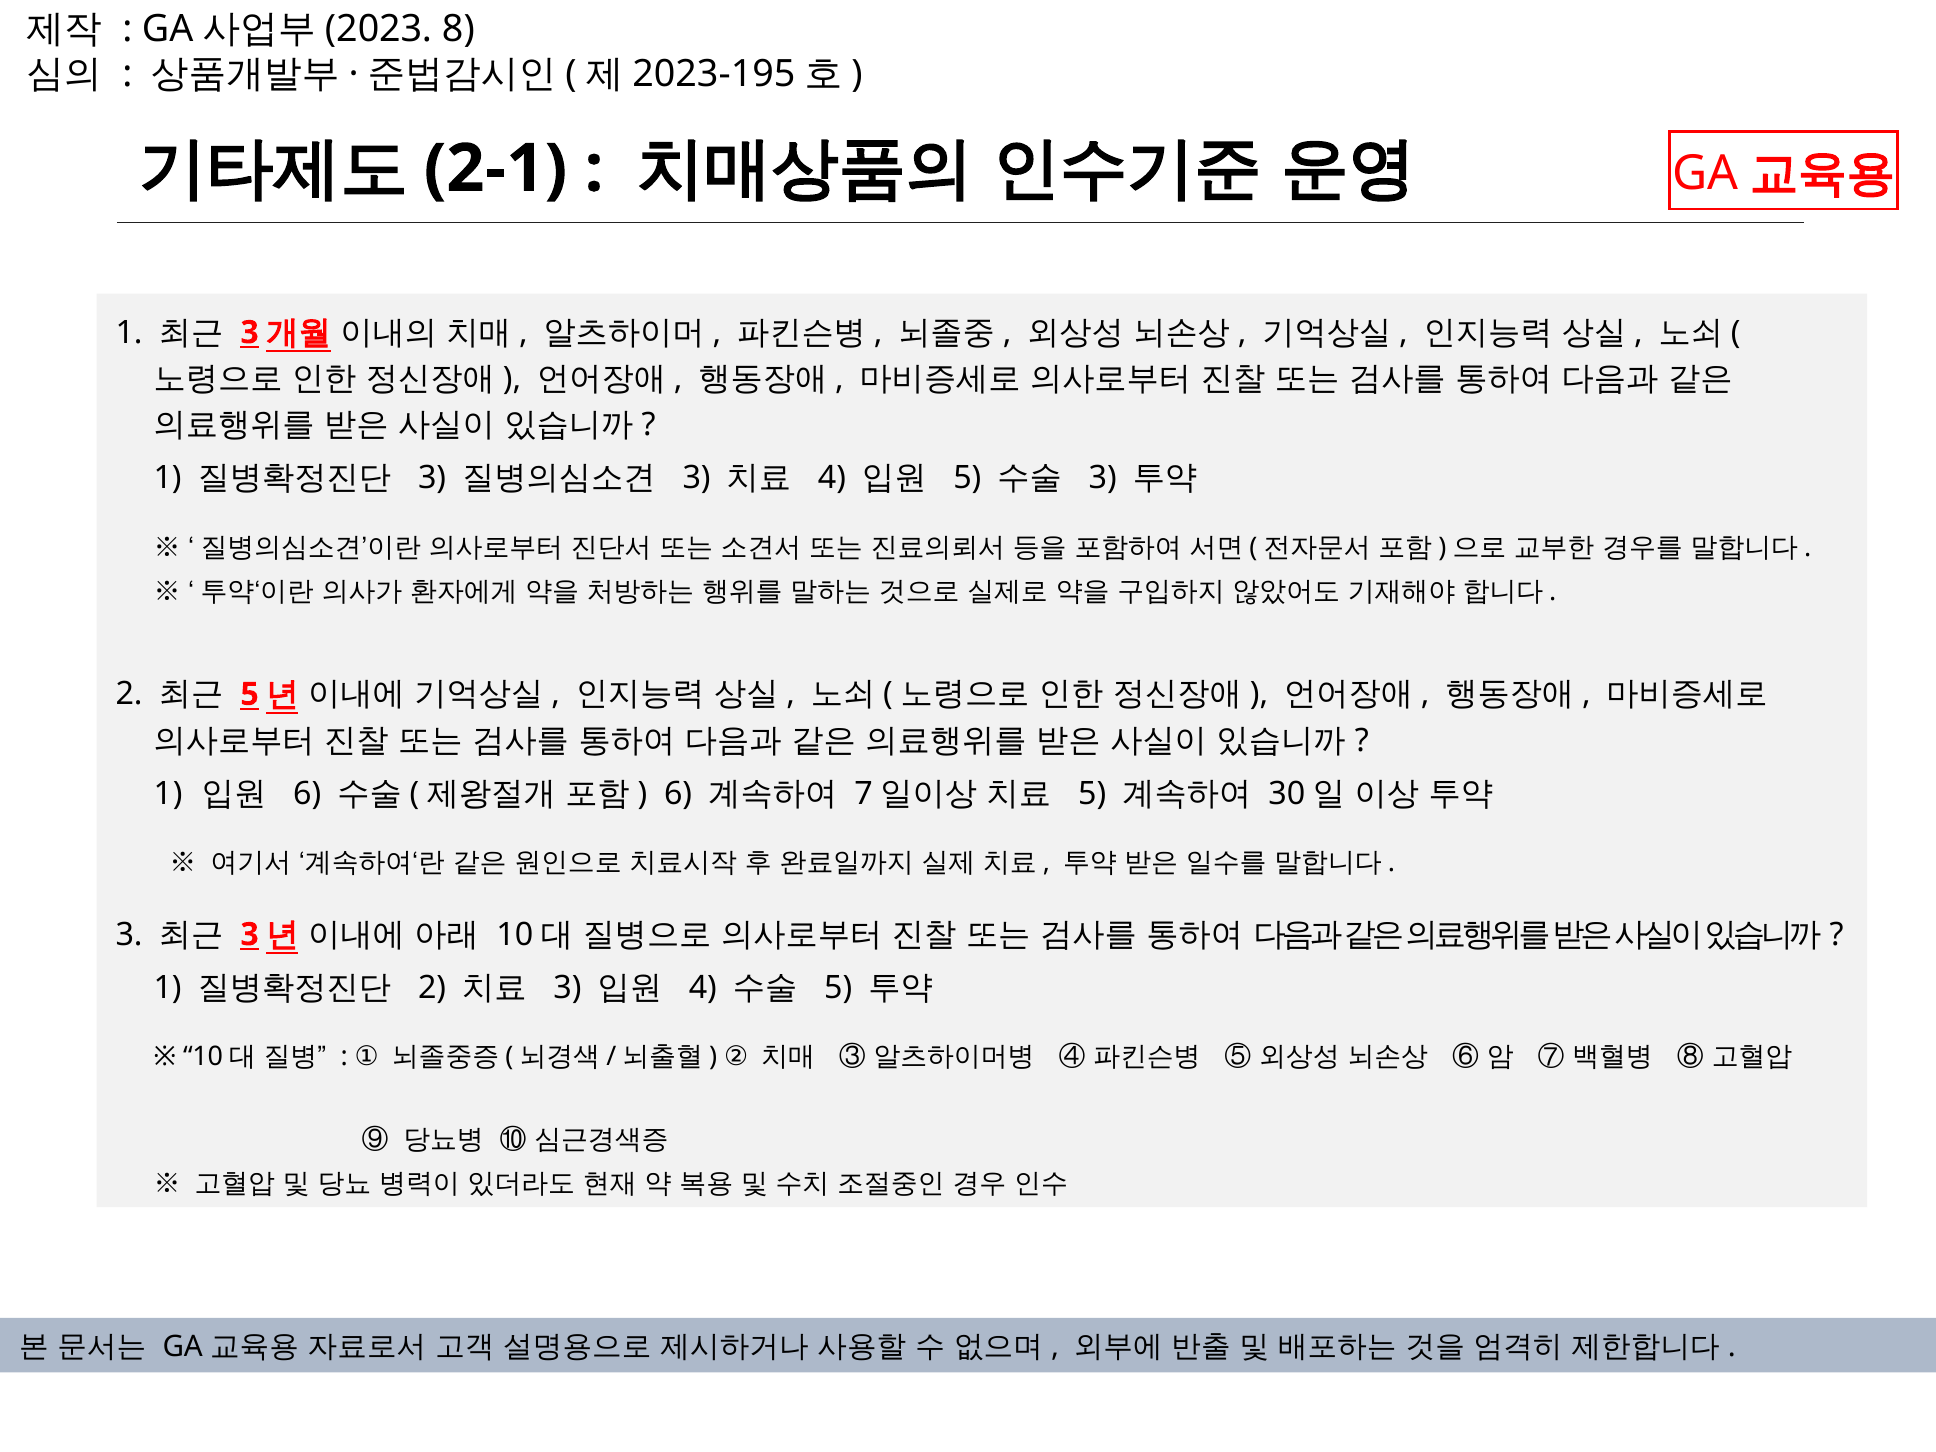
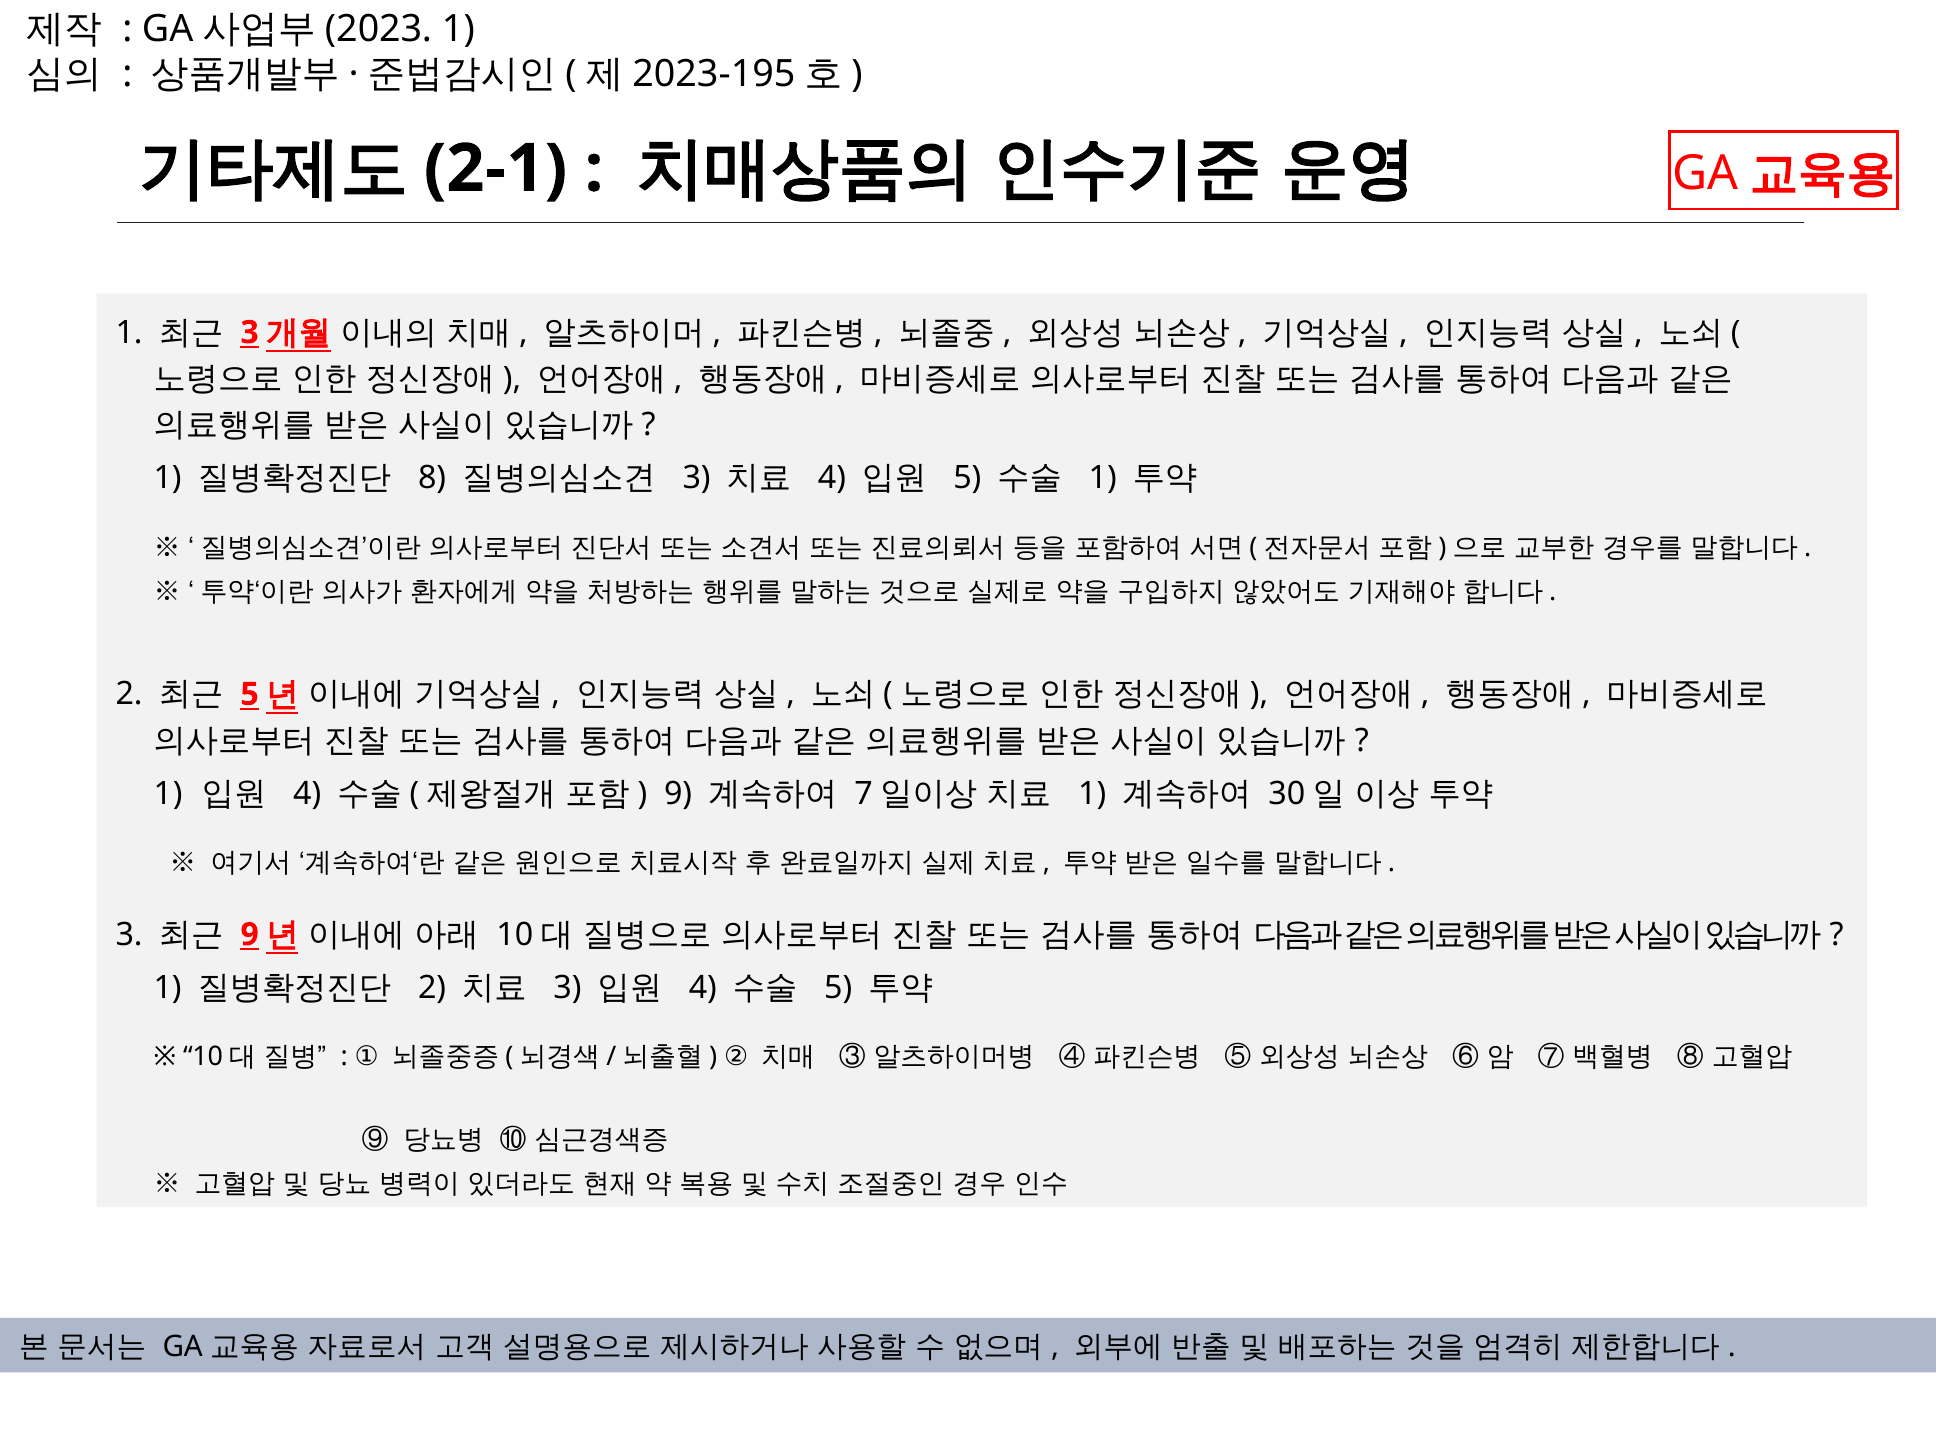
8: 8 -> 1 (458, 29)
3: 3 -> 8 (432, 478)
3: 3 -> 1 (1103, 478)
6: 6 -> 4 (307, 794)
6: 6 -> 9 (678, 794)
5: 5 -> 1 (1092, 794)
3: 3 -> 9 (250, 934)
